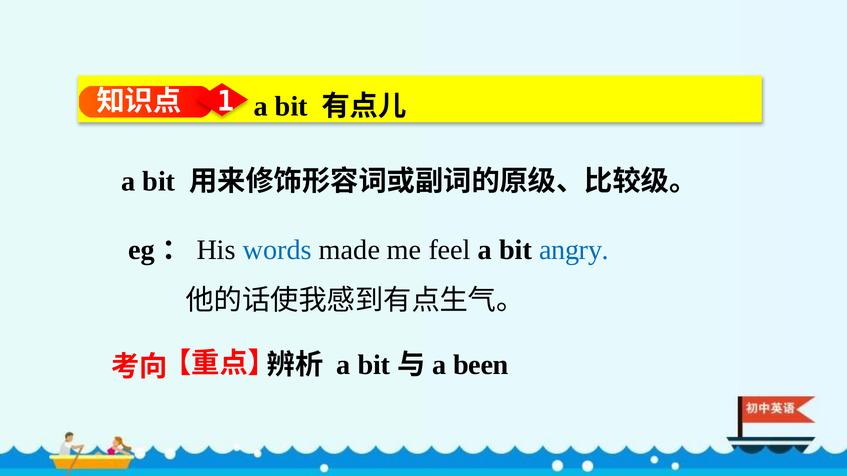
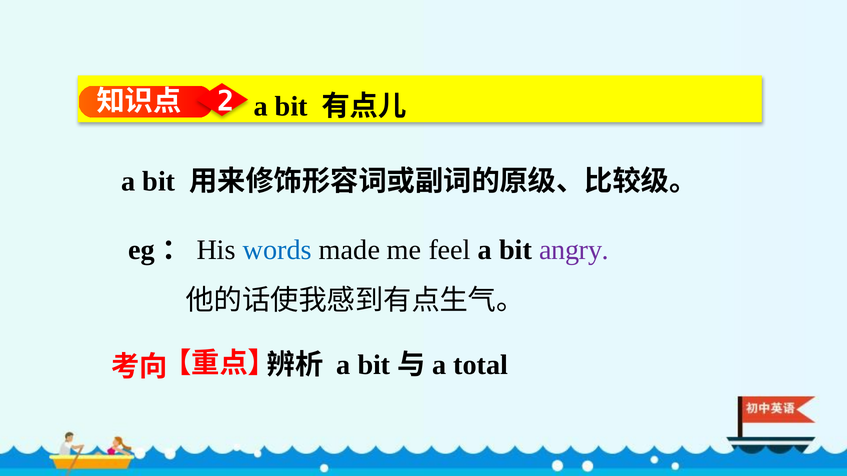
1: 1 -> 2 (226, 102)
angry colour: blue -> purple (574, 250)
been: been -> total (481, 365)
